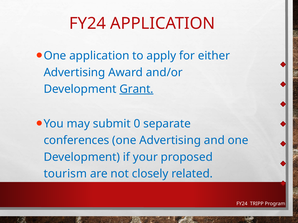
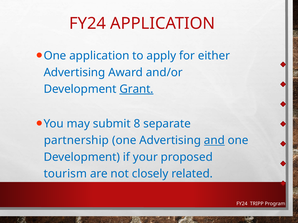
0: 0 -> 8 (137, 124)
conferences: conferences -> partnership (76, 141)
and underline: none -> present (214, 141)
